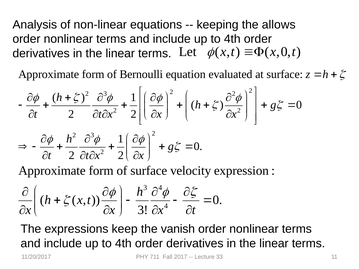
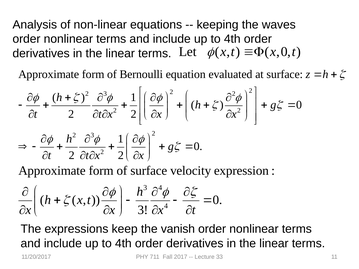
allows: allows -> waves (279, 25)
